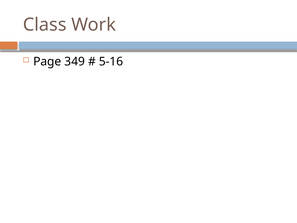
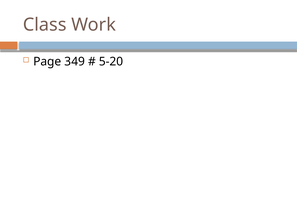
5-16: 5-16 -> 5-20 (111, 61)
